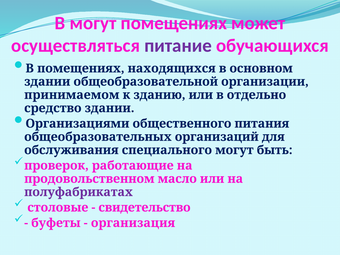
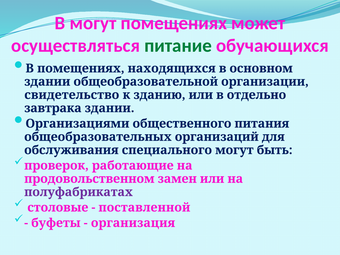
питание colour: purple -> green (178, 46)
принимаемом: принимаемом -> свидетельство (72, 95)
средство: средство -> завтрака (53, 108)
масло: масло -> замен (177, 179)
свидетельство: свидетельство -> поставленной (144, 207)
